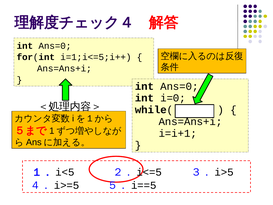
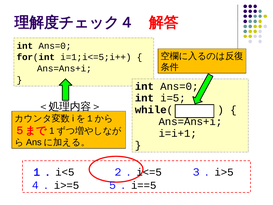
i=0: i=0 -> i=5 (173, 98)
